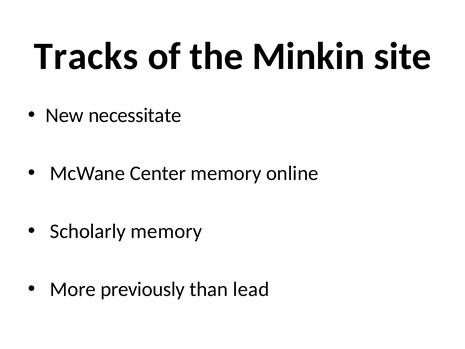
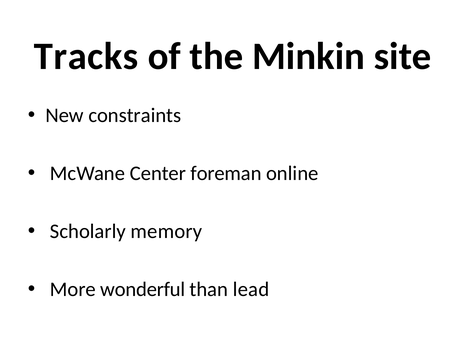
necessitate: necessitate -> constraints (135, 115)
Center memory: memory -> foreman (226, 173)
previously: previously -> wonderful (143, 289)
